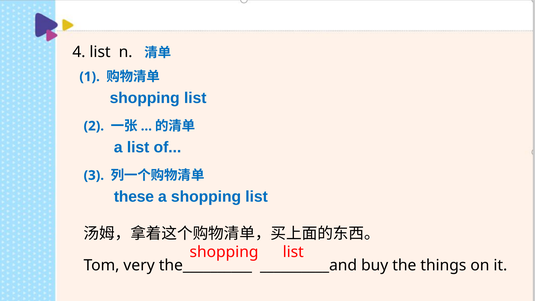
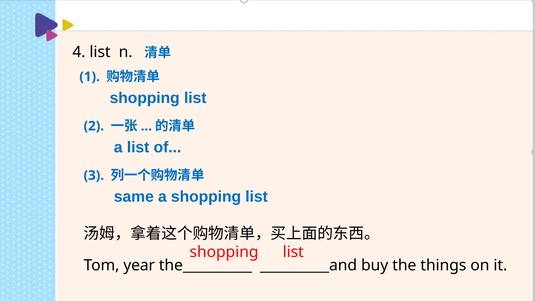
these: these -> same (134, 197)
very: very -> year (139, 265)
